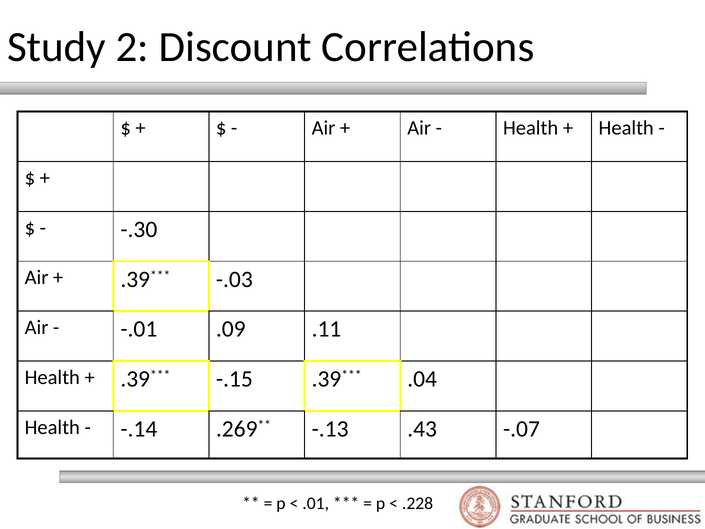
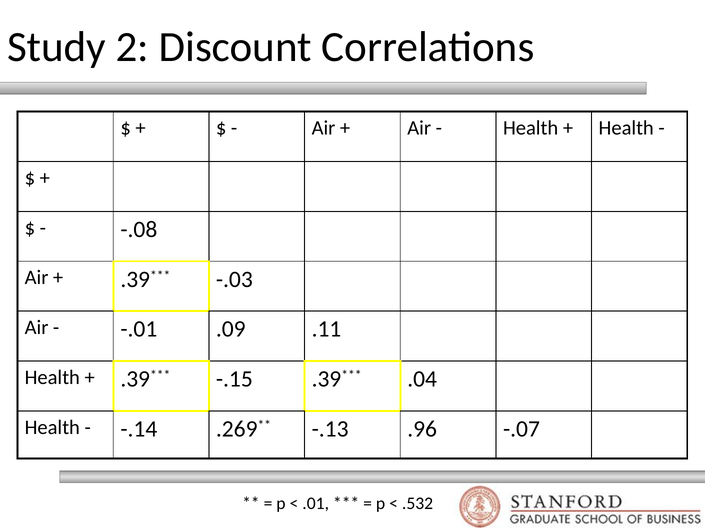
-.30: -.30 -> -.08 (139, 229)
.43: .43 -> .96 (422, 429)
.228: .228 -> .532 (418, 503)
